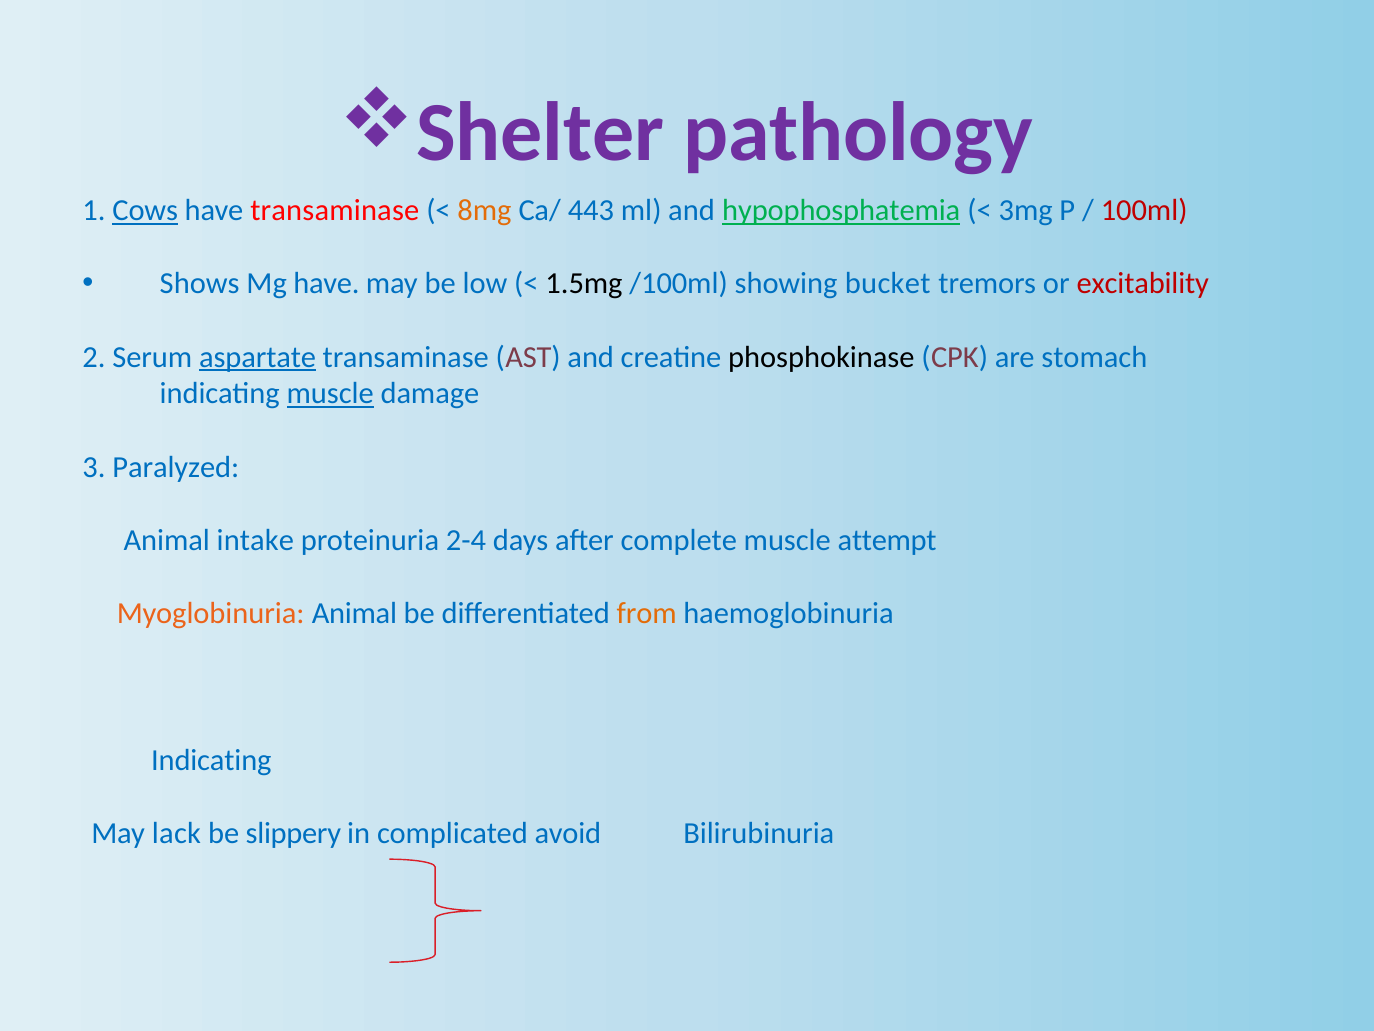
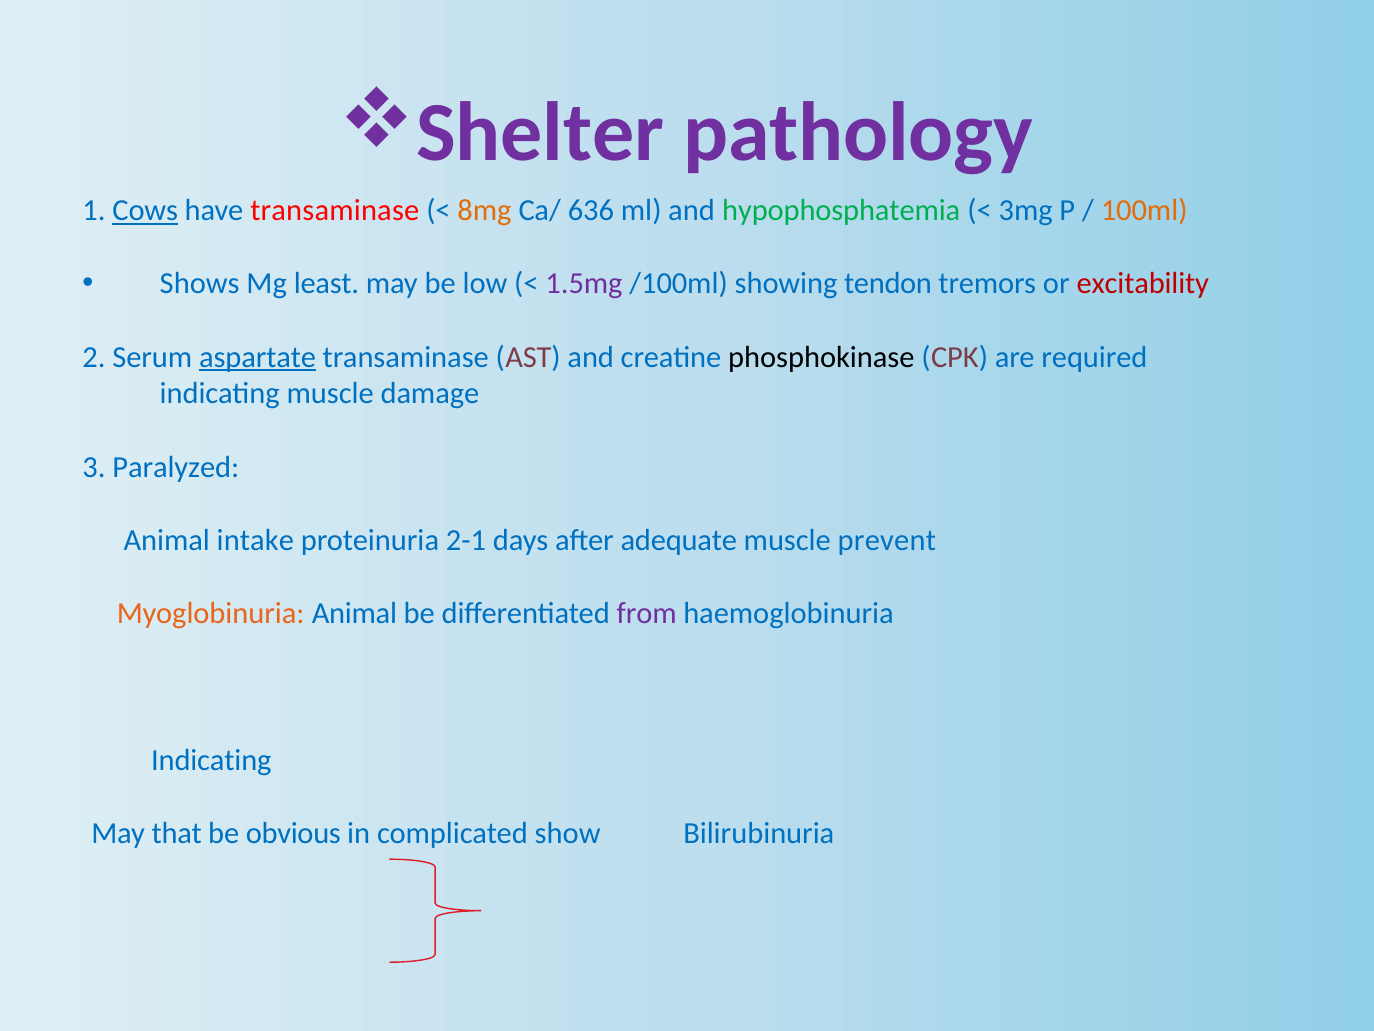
443: 443 -> 636 (591, 211)
hypophosphatemia underline: present -> none (841, 211)
100ml colour: red -> orange (1144, 211)
Mg have: have -> least (326, 284)
1.5mg colour: black -> purple (584, 284)
bucket: bucket -> tendon (888, 284)
stomach: stomach -> required (1094, 357)
muscle underline: present -> none (330, 394)
2-4: 2-4 -> 2-1 (466, 540)
complete: complete -> adequate (679, 540)
attempt: attempt -> prevent (887, 540)
from colour: orange -> purple (647, 613)
lack: lack -> that (177, 833)
slippery: slippery -> obvious (293, 833)
avoid: avoid -> show (568, 833)
